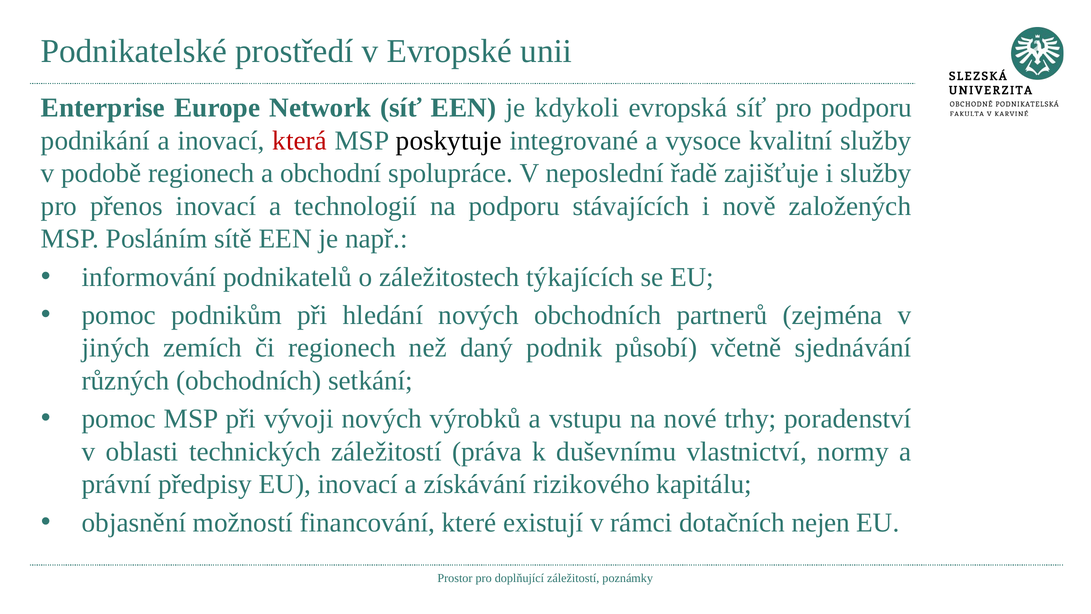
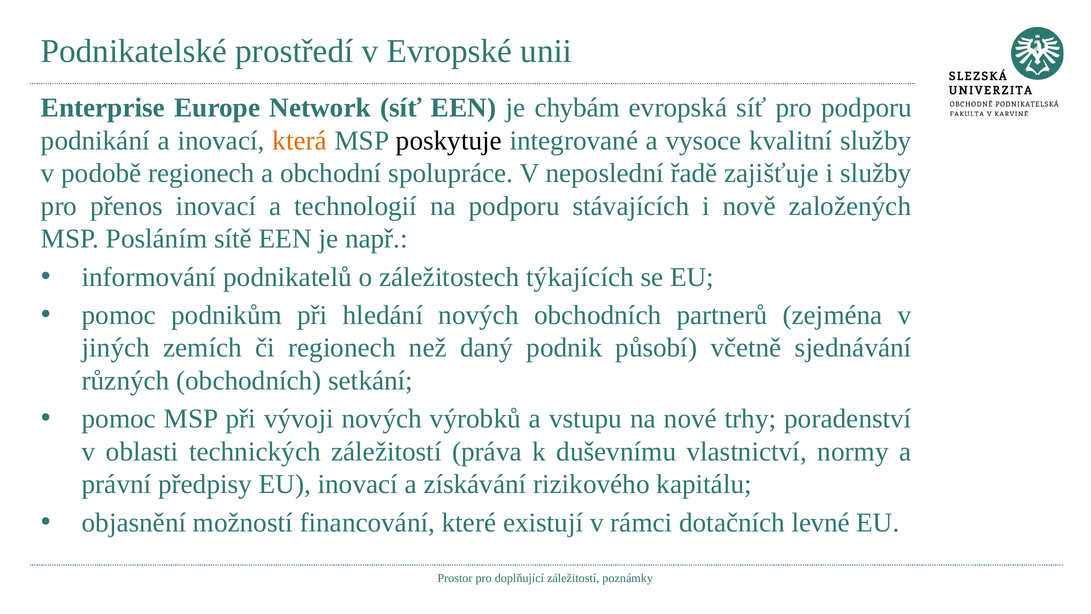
kdykoli: kdykoli -> chybám (577, 108)
která colour: red -> orange (300, 141)
nejen: nejen -> levné (821, 522)
